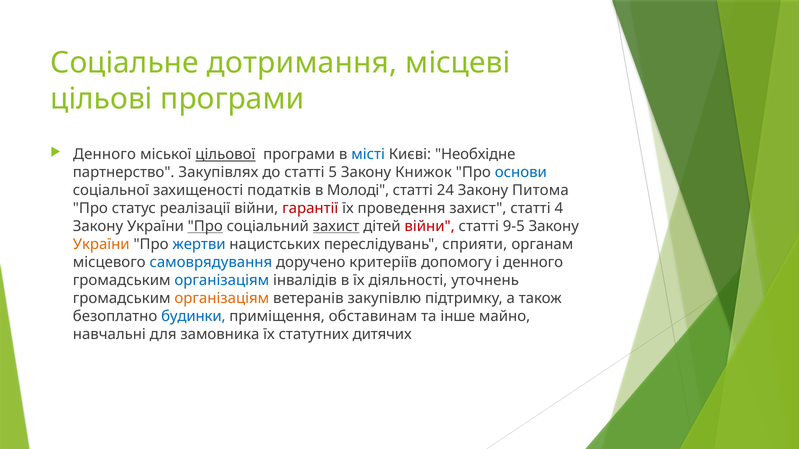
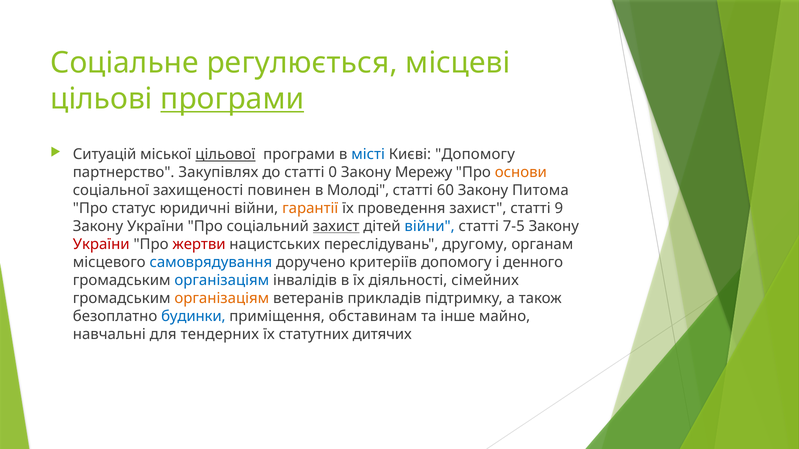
дотримання: дотримання -> регулюється (302, 63)
програми underline: none -> present (232, 99)
Денного: Денного -> Ситуацій (105, 155)
Києві Необхідне: Необхідне -> Допомогу (475, 155)
5: 5 -> 0 (333, 173)
Книжок: Книжок -> Мережу (424, 173)
основи colour: blue -> orange (521, 173)
податків: податків -> повинен (279, 191)
24: 24 -> 60 (445, 191)
реалізації: реалізації -> юридичні (195, 209)
гарантії colour: red -> orange (310, 209)
4: 4 -> 9 (559, 209)
Про underline: present -> none (205, 227)
війни colour: red -> blue (430, 227)
9-5: 9-5 -> 7-5 (514, 227)
України colour: orange -> red (101, 245)
жертви colour: blue -> red (199, 245)
сприяти: сприяти -> другому (475, 245)
уточнень: уточнень -> сімейних (485, 280)
закупівлю: закупівлю -> прикладів (384, 298)
замовника: замовника -> тендерних (220, 334)
